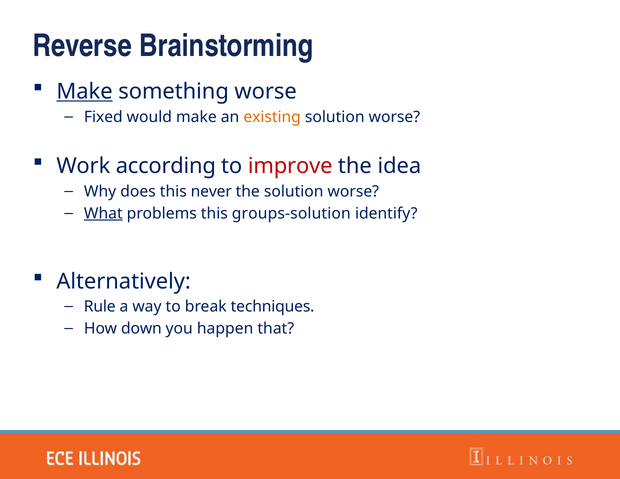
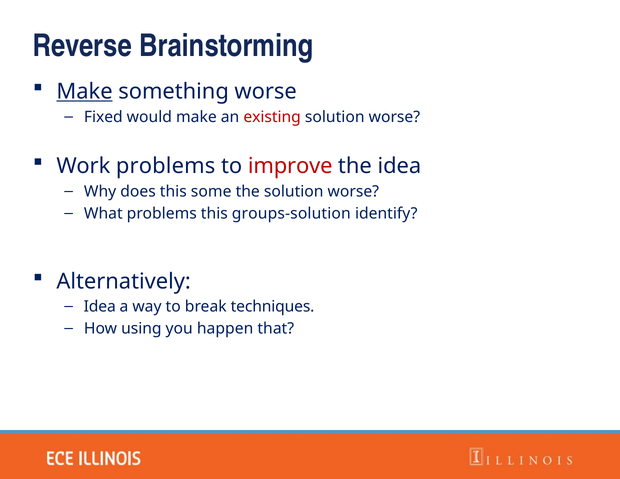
existing colour: orange -> red (272, 117)
Work according: according -> problems (166, 166)
never: never -> some (211, 191)
What underline: present -> none (103, 213)
Rule: Rule -> Idea (100, 307)
down: down -> using (141, 329)
